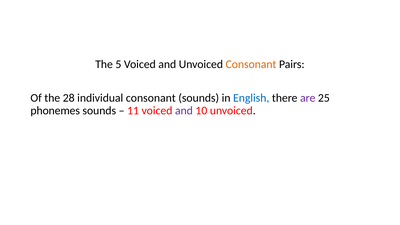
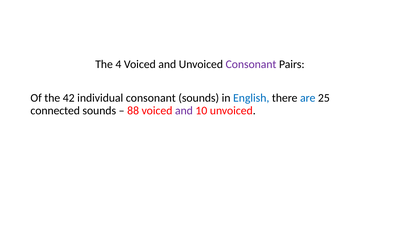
5: 5 -> 4 (118, 64)
Consonant colour: orange -> purple (251, 64)
28: 28 -> 42 (69, 98)
are colour: purple -> blue (308, 98)
phonemes: phonemes -> connected (55, 111)
11: 11 -> 88 (133, 111)
